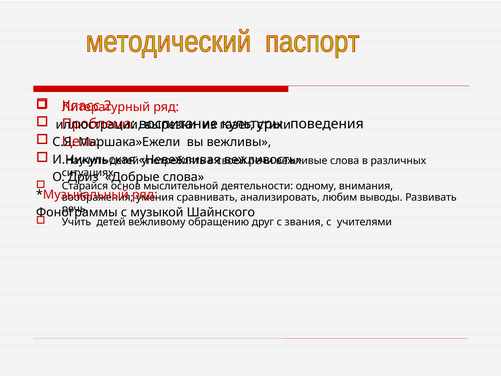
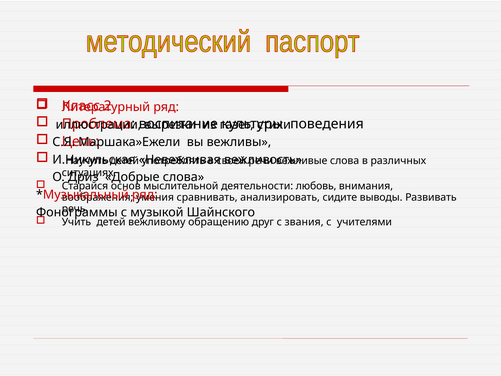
одному: одному -> любовь (316, 186)
любим: любим -> сидите (340, 197)
